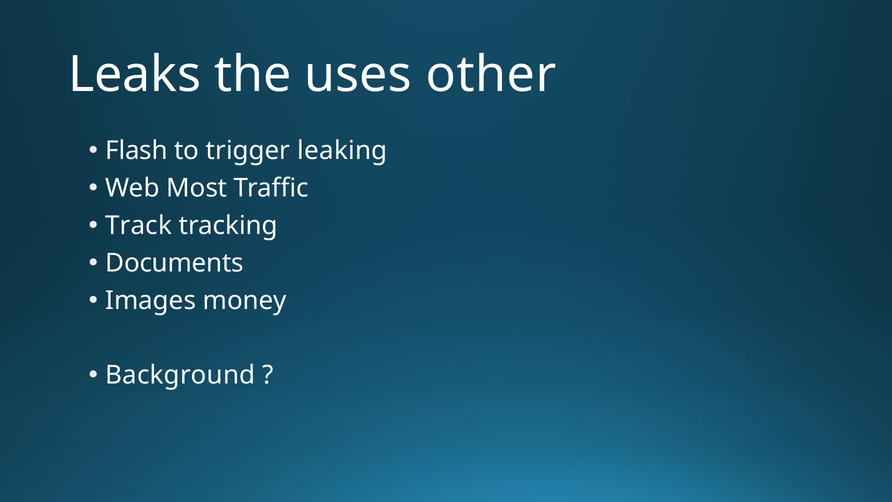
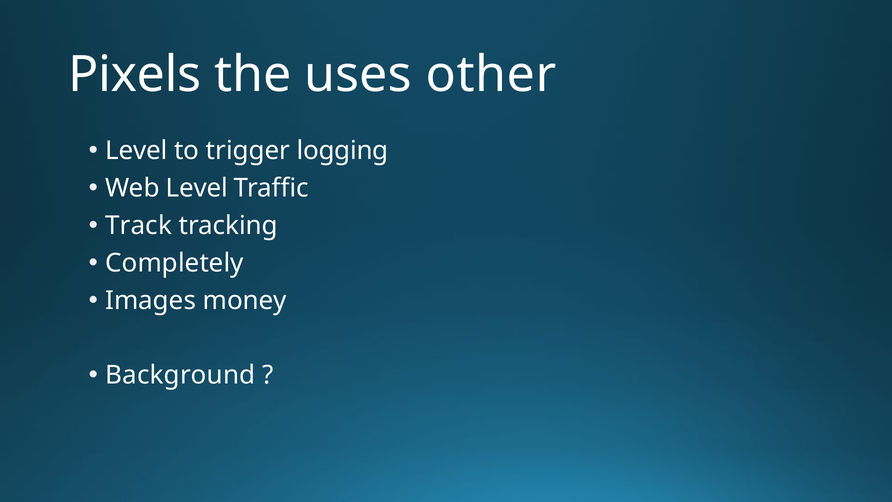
Leaks: Leaks -> Pixels (135, 75)
Flash: Flash -> Level (136, 151)
leaking: leaking -> logging (343, 151)
Web Most: Most -> Level (197, 188)
Documents: Documents -> Completely (175, 263)
